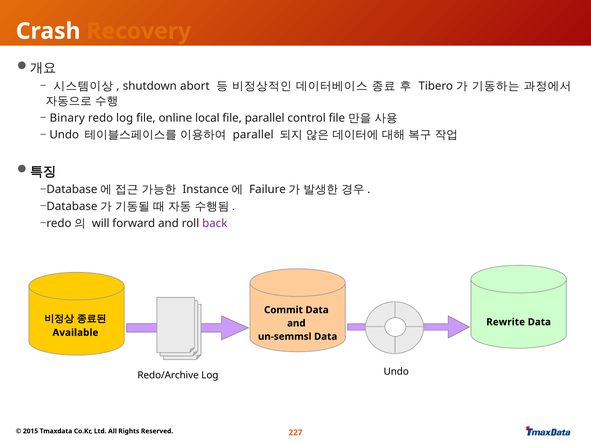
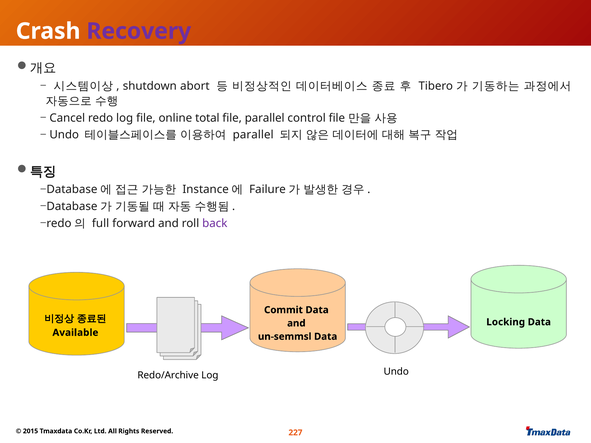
Recovery colour: orange -> purple (139, 31)
Binary: Binary -> Cancel (67, 118)
local: local -> total (207, 118)
will: will -> full (101, 223)
Rewrite: Rewrite -> Locking (506, 322)
